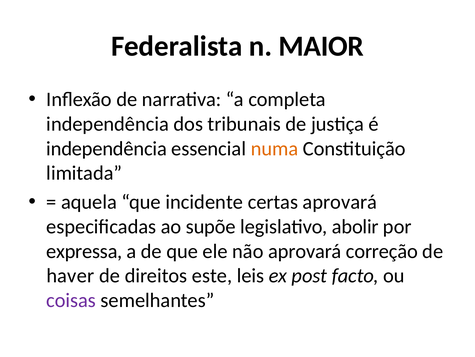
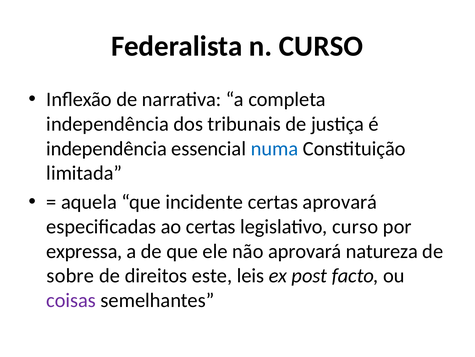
n MAIOR: MAIOR -> CURSO (321, 46)
numa colour: orange -> blue (274, 148)
ao supõe: supõe -> certas (211, 226)
legislativo abolir: abolir -> curso (355, 226)
correção: correção -> natureza (382, 251)
haver: haver -> sobre (70, 275)
